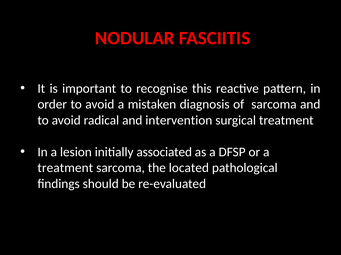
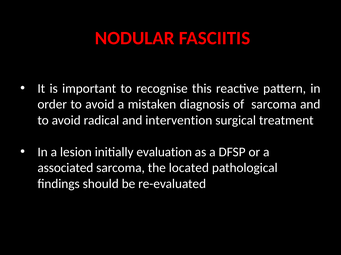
associated: associated -> evaluation (164, 152)
treatment: treatment -> associated (65, 168)
